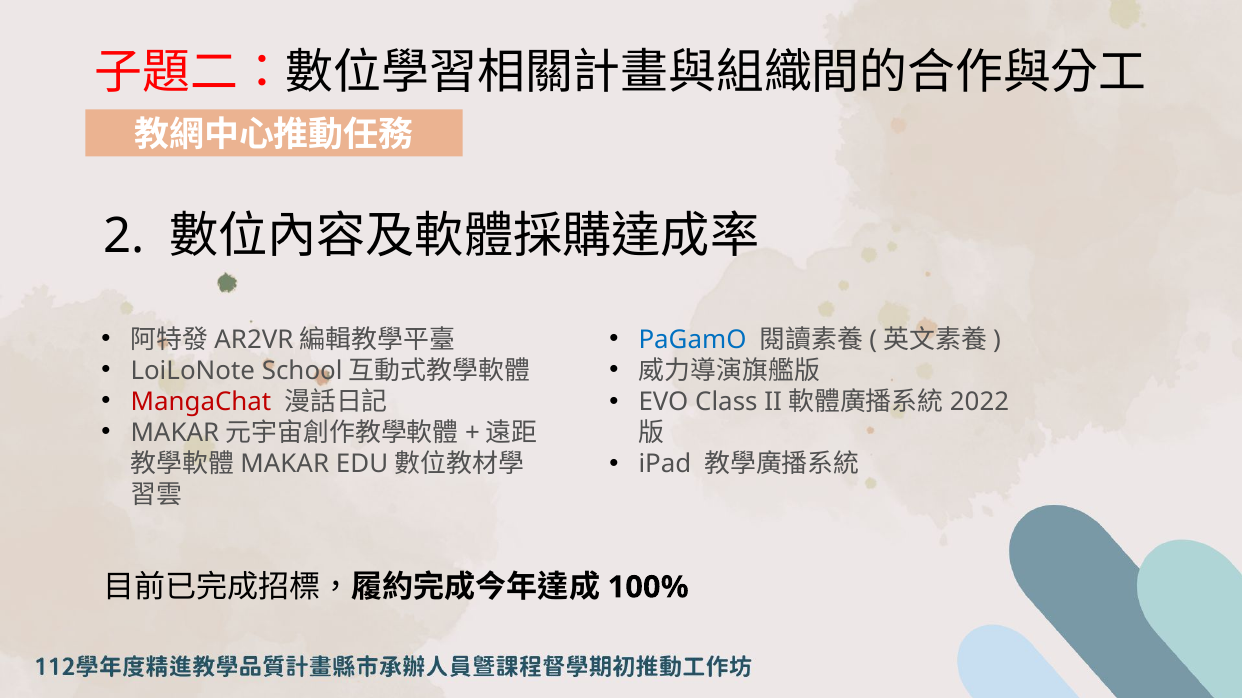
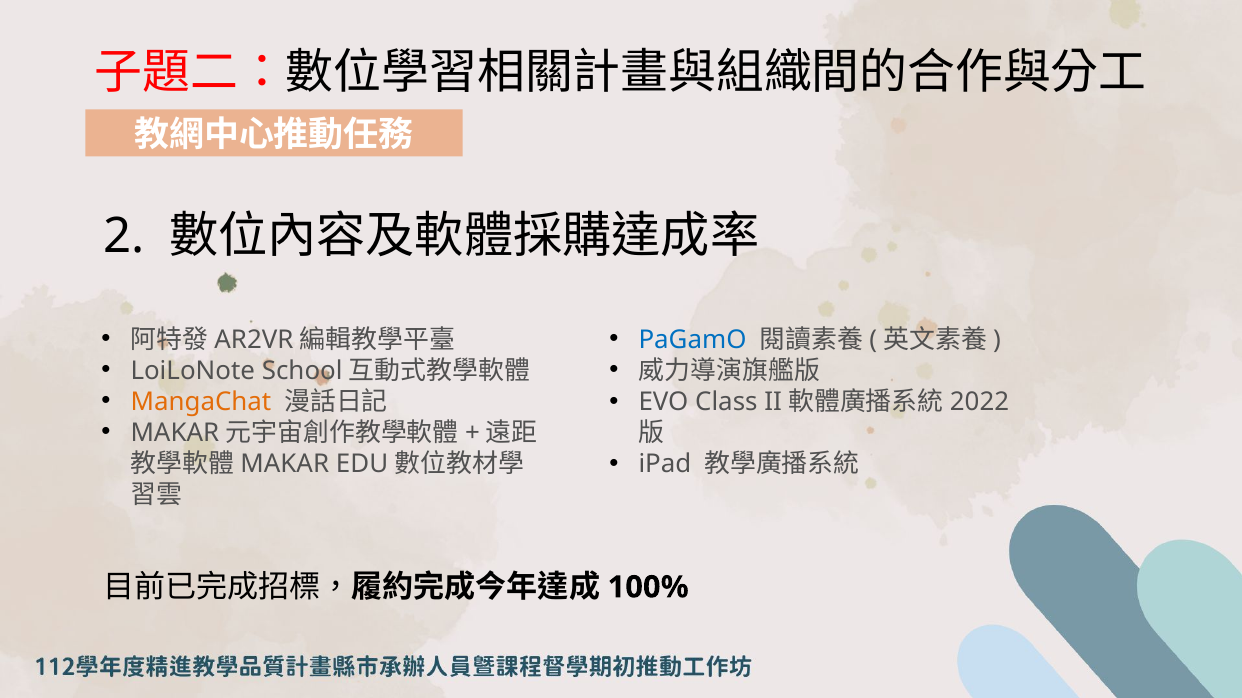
MangaChat colour: red -> orange (201, 402)
